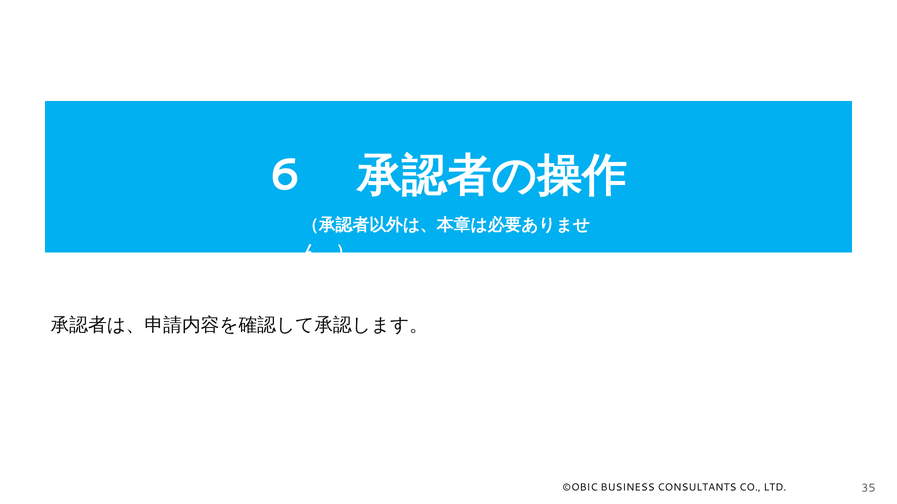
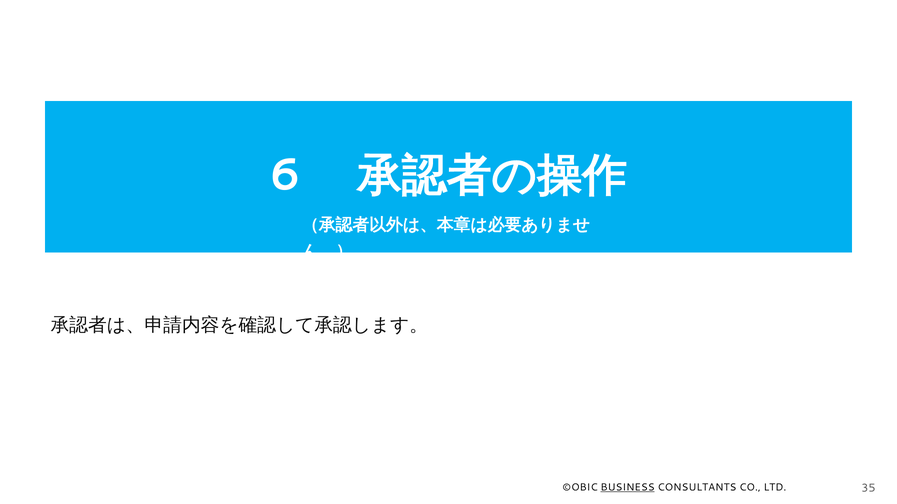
BUSINESS underline: none -> present (628, 488)
